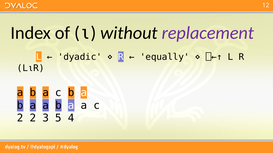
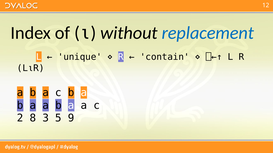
replacement colour: purple -> blue (208, 33)
dyadic: dyadic -> unique (80, 57)
equally: equally -> contain (165, 57)
2 2: 2 -> 8 (33, 118)
4: 4 -> 9 (71, 118)
